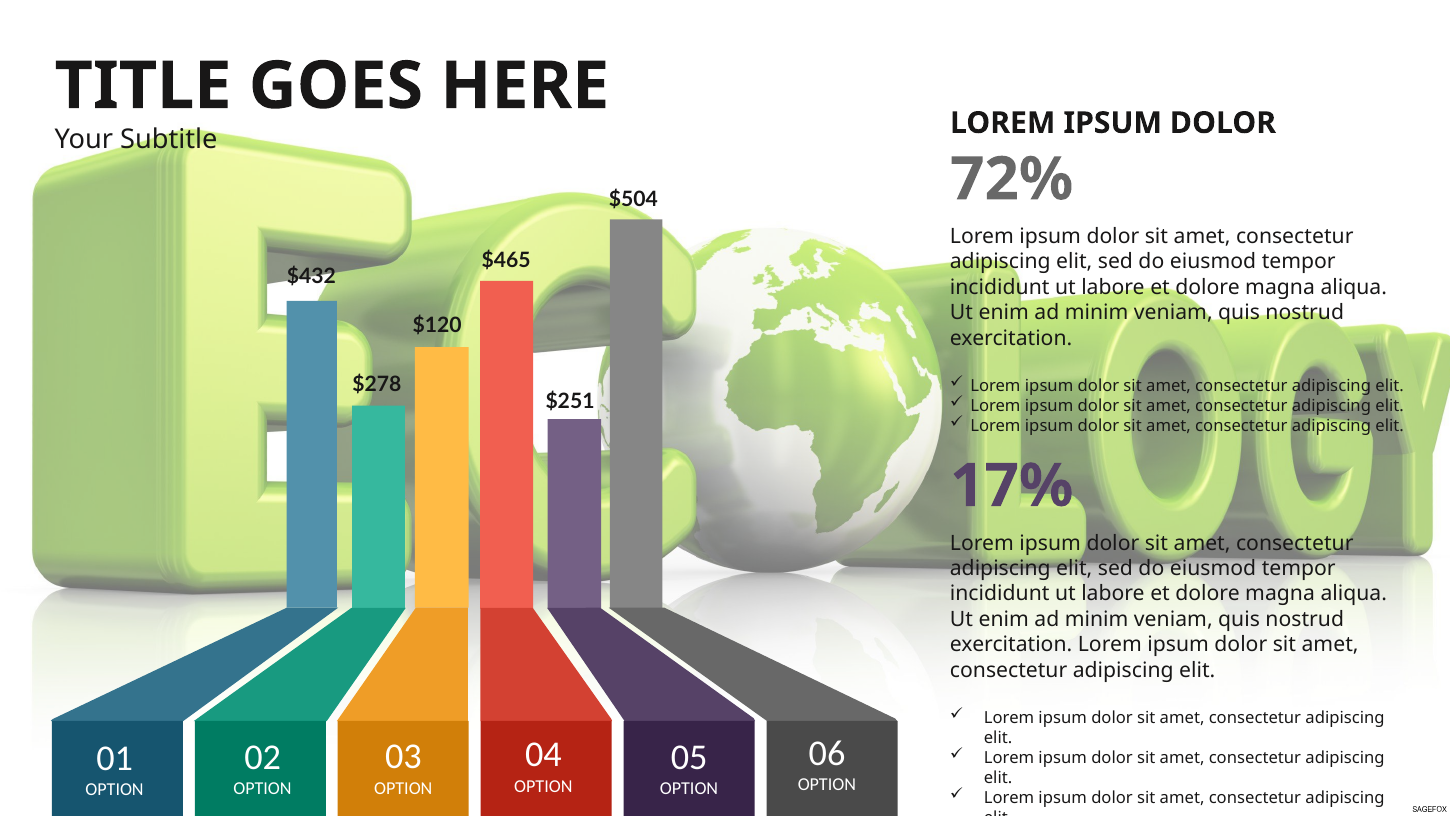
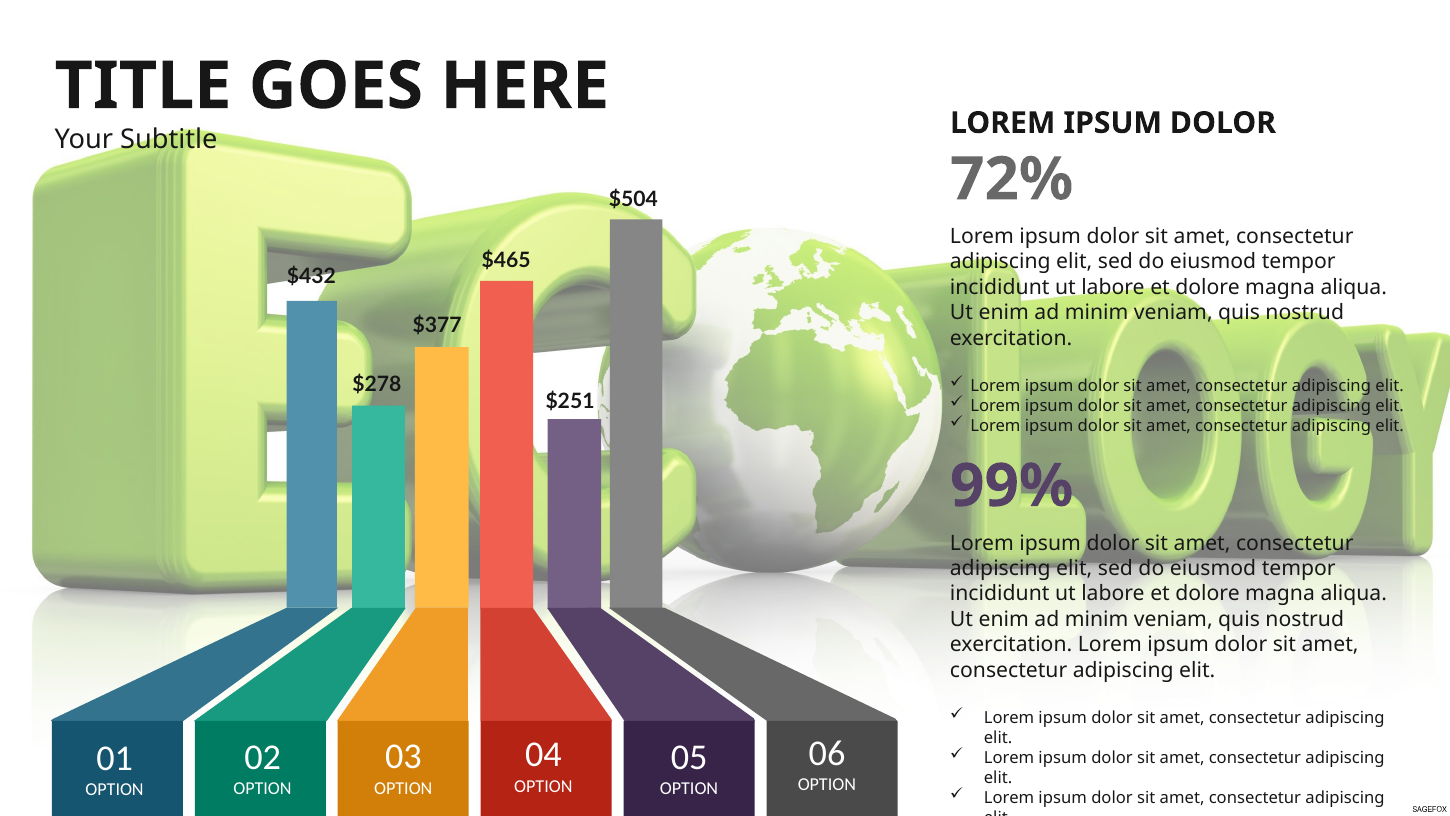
$120: $120 -> $377 (437, 326)
17%: 17% -> 99% (1012, 486)
